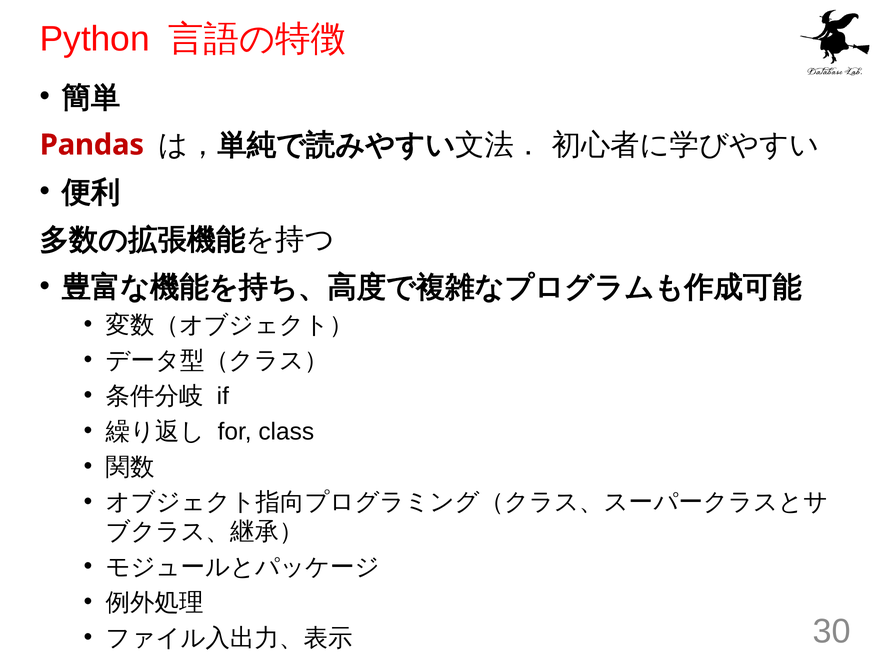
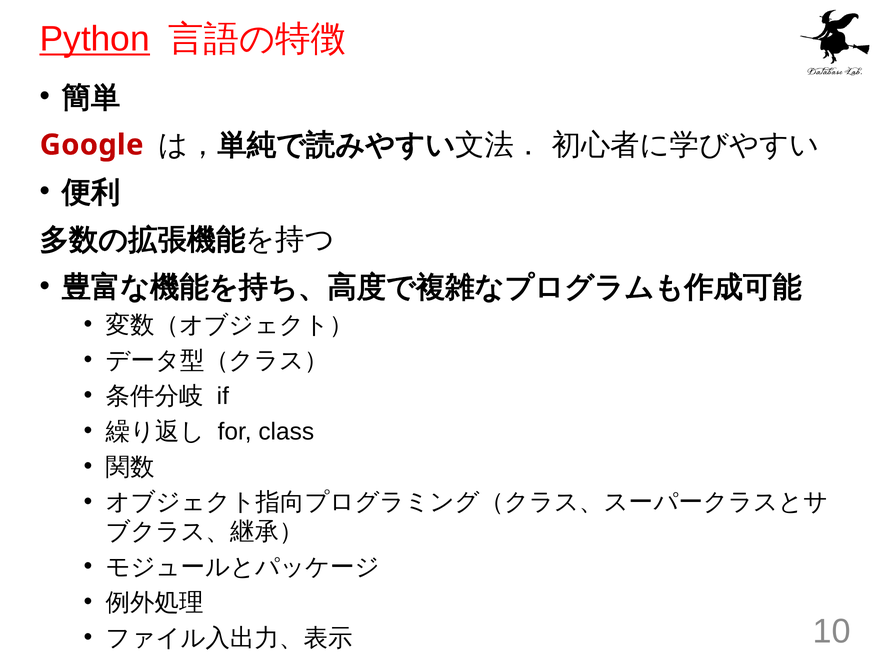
Python underline: none -> present (95, 39)
Pandas: Pandas -> Google (92, 145)
30: 30 -> 10 (832, 631)
